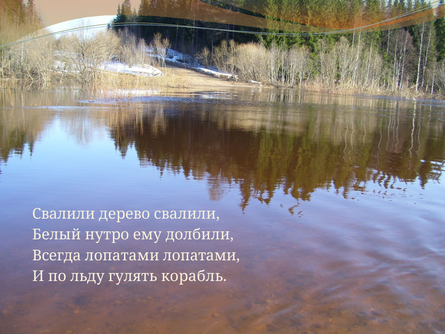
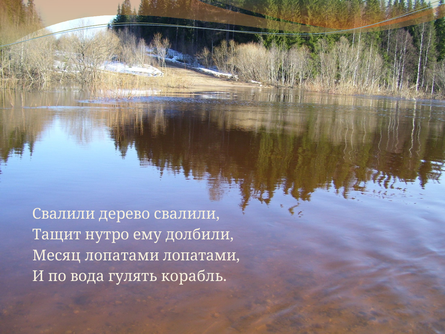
Белый: Белый -> Тащит (57, 235)
Всегда: Всегда -> Месяц (57, 255)
льду: льду -> вода (87, 276)
